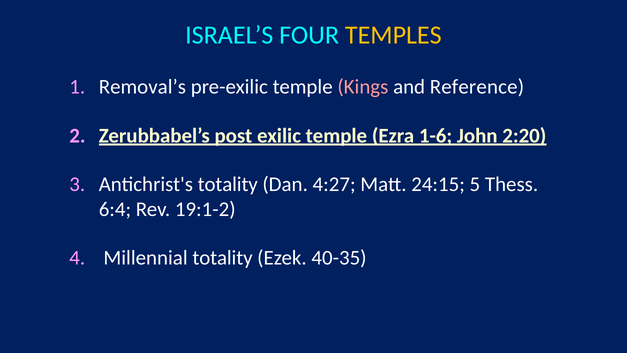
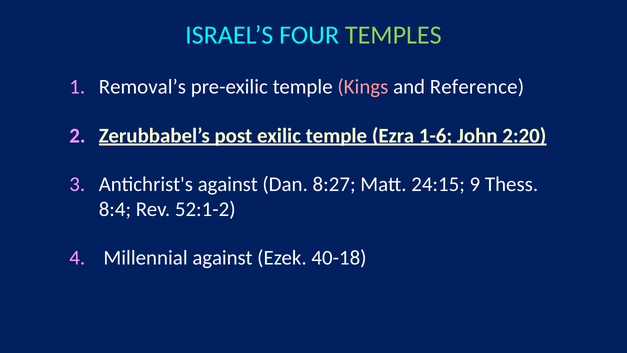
TEMPLES colour: yellow -> light green (393, 35)
Antichrist's totality: totality -> against (228, 184)
4:27: 4:27 -> 8:27 (334, 184)
5: 5 -> 9 (475, 184)
6:4: 6:4 -> 8:4 (115, 209)
19:1-2: 19:1-2 -> 52:1-2 (205, 209)
Millennial totality: totality -> against (223, 258)
40-35: 40-35 -> 40-18 (339, 258)
